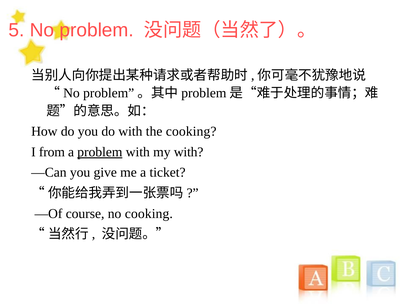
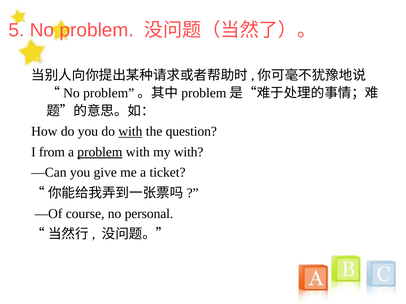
with underline: none -> present (130, 132)
the cooking: cooking -> question (191, 132)
no cooking: cooking -> personal (149, 214)
